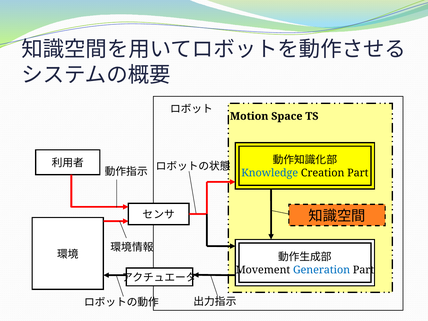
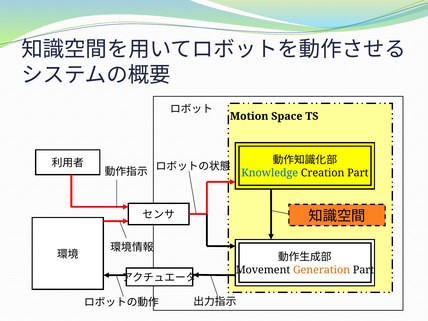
Generation colour: blue -> orange (322, 270)
